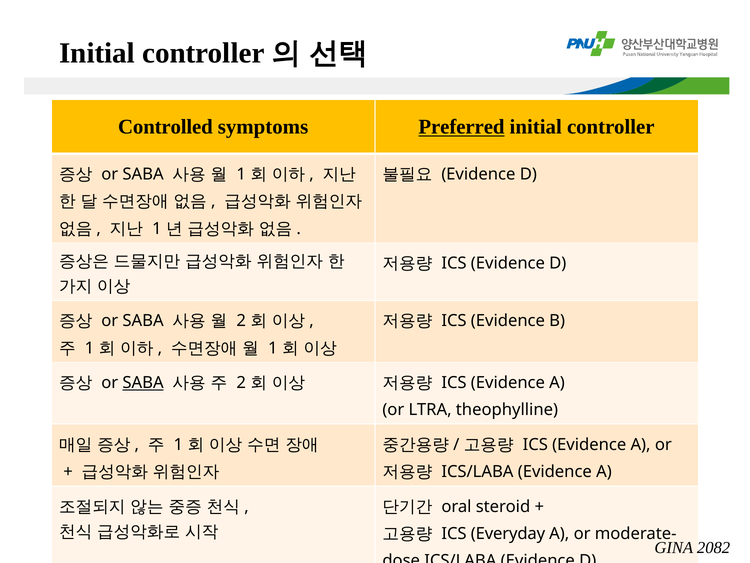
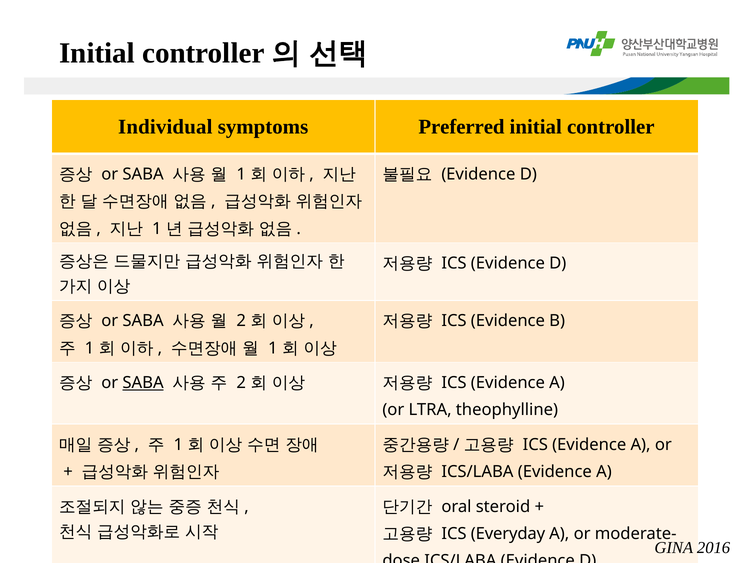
Controlled: Controlled -> Individual (165, 127)
Preferred underline: present -> none (461, 127)
2082: 2082 -> 2016 (714, 547)
